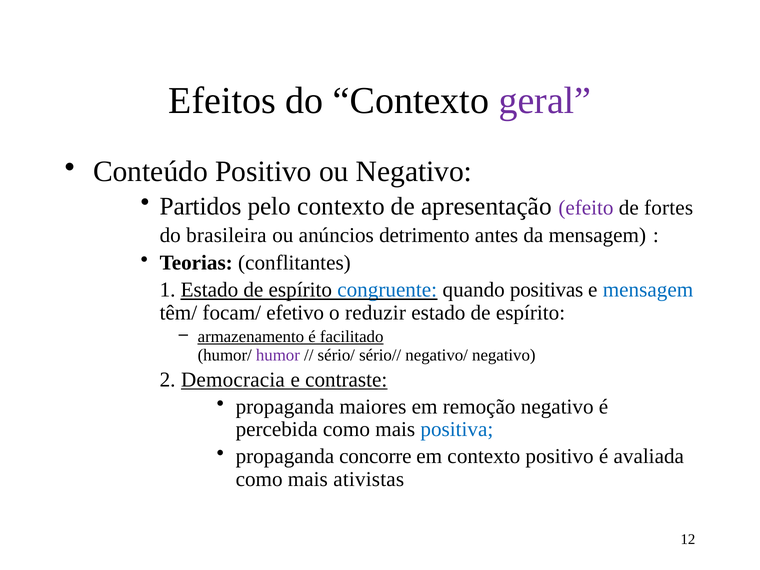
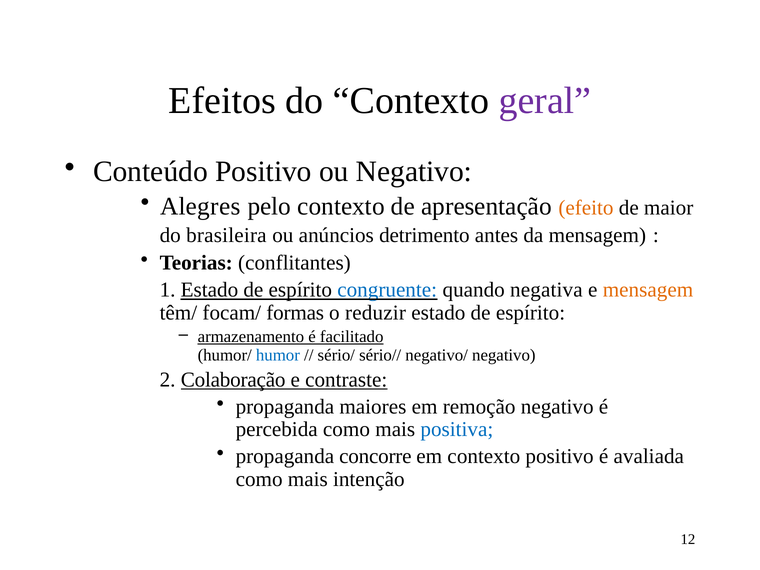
Partidos: Partidos -> Alegres (200, 206)
efeito colour: purple -> orange (586, 208)
fortes: fortes -> maior (669, 208)
positivas: positivas -> negativa (546, 290)
mensagem colour: blue -> orange (648, 290)
efetivo: efetivo -> formas (295, 313)
humor colour: purple -> blue (278, 355)
Democracia: Democracia -> Colaboração (233, 380)
ativistas: ativistas -> intenção (369, 479)
